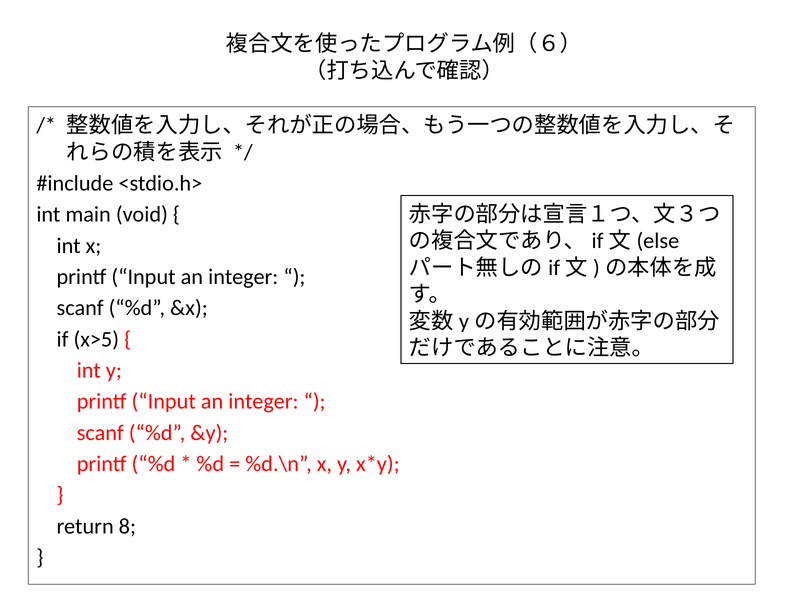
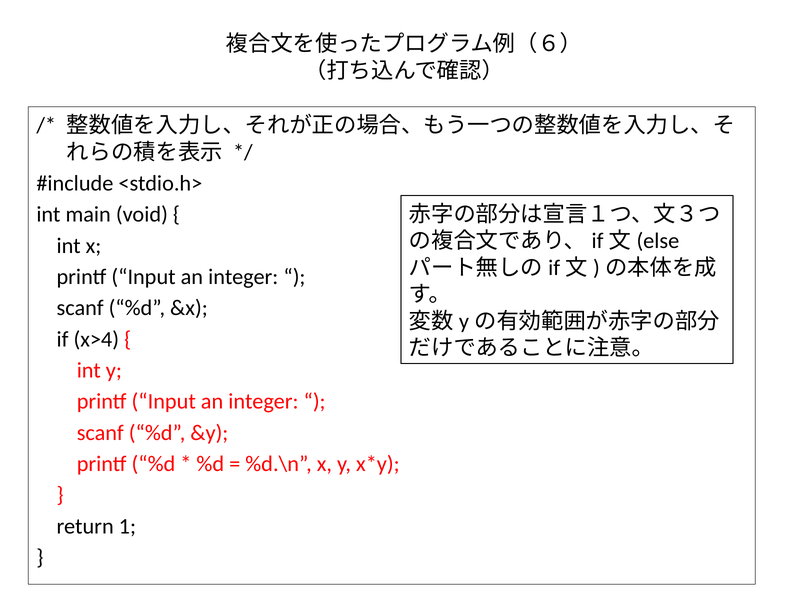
x>5: x>5 -> x>4 (96, 339)
8: 8 -> 1 (127, 527)
